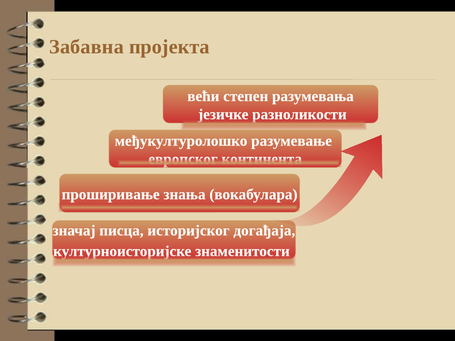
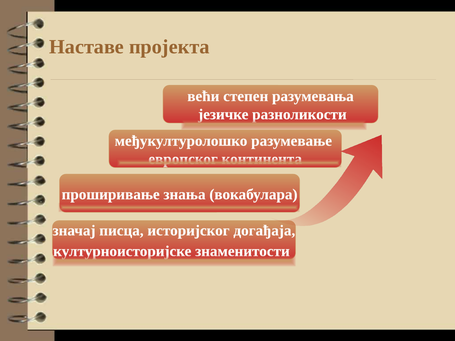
Забавна: Забавна -> Наставе (87, 47)
